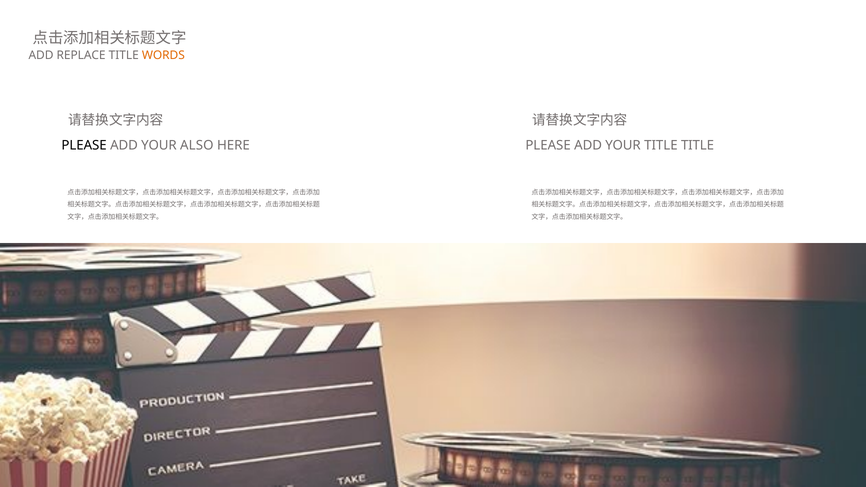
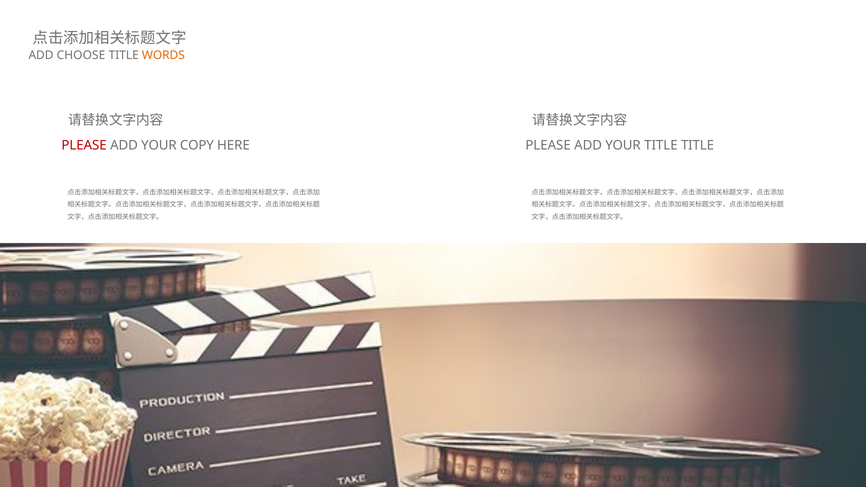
REPLACE: REPLACE -> CHOOSE (81, 55)
PLEASE colour: black -> red (84, 146)
ALSO: ALSO -> COPY (197, 146)
